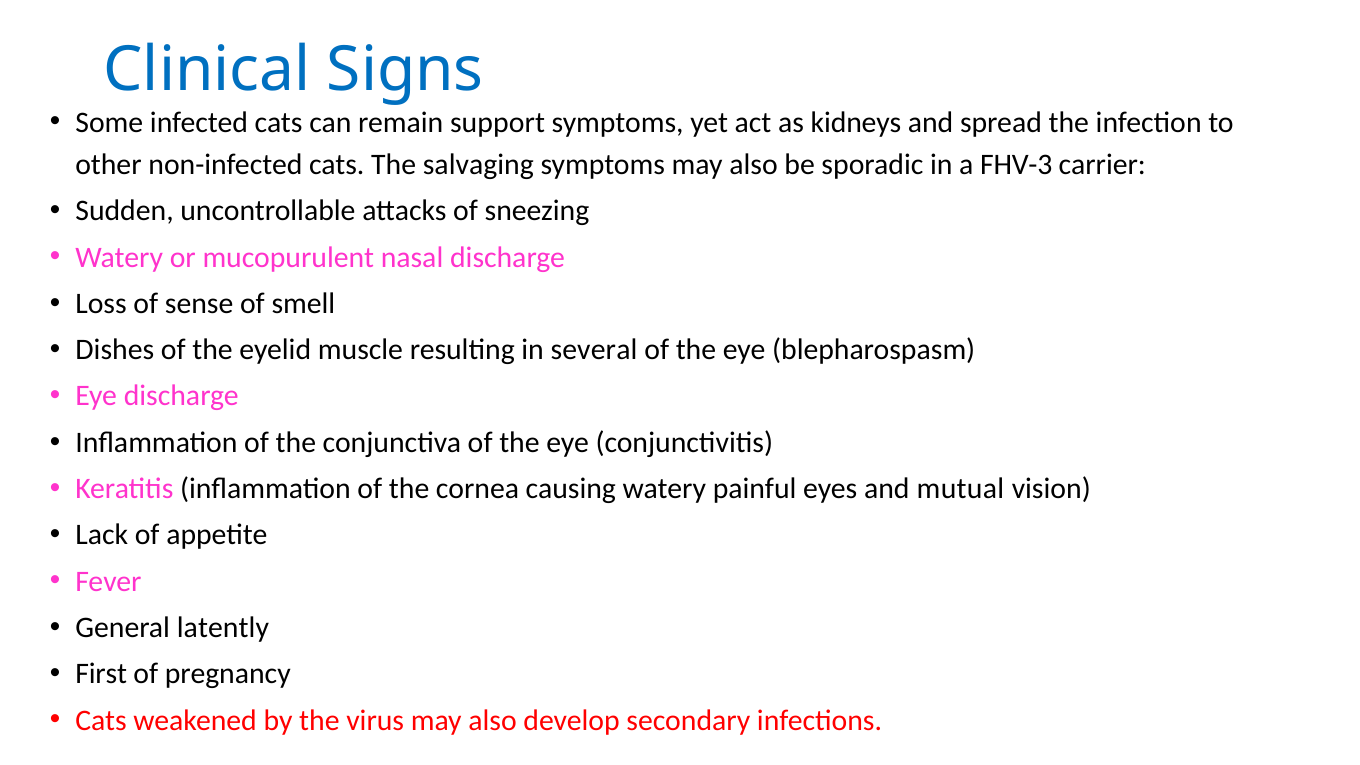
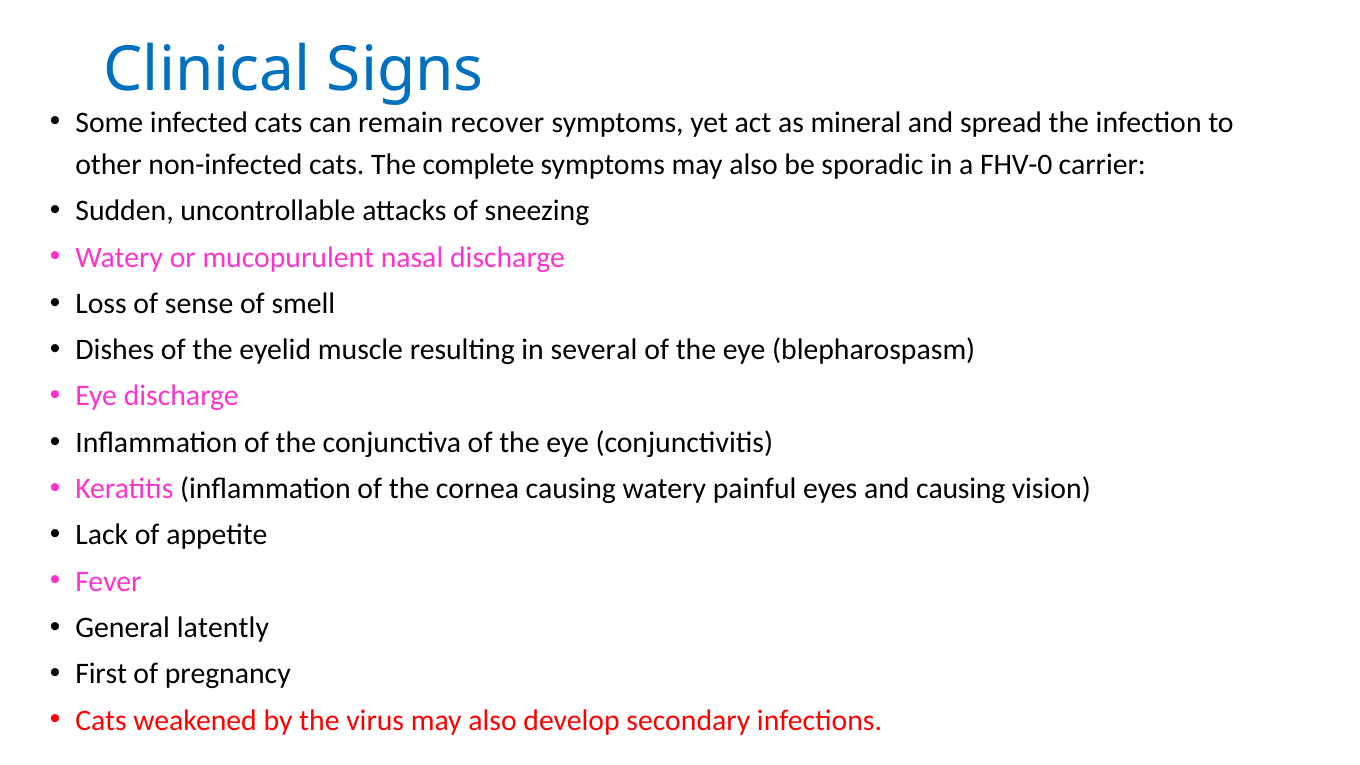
support: support -> recover (497, 122)
kidneys: kidneys -> mineral (856, 122)
salvaging: salvaging -> complete (478, 165)
FHV-3: FHV-3 -> FHV-0 (1016, 165)
and mutual: mutual -> causing (961, 489)
